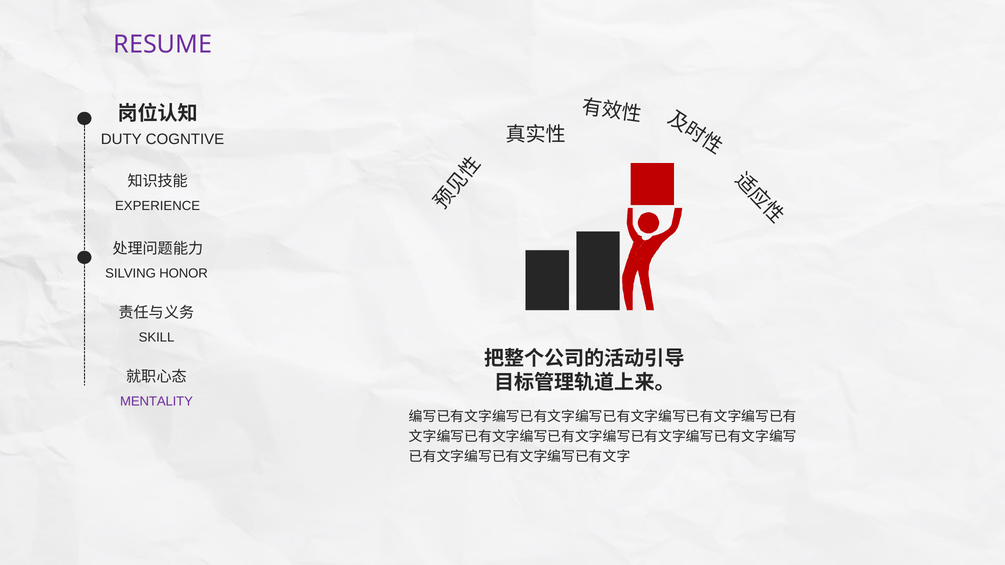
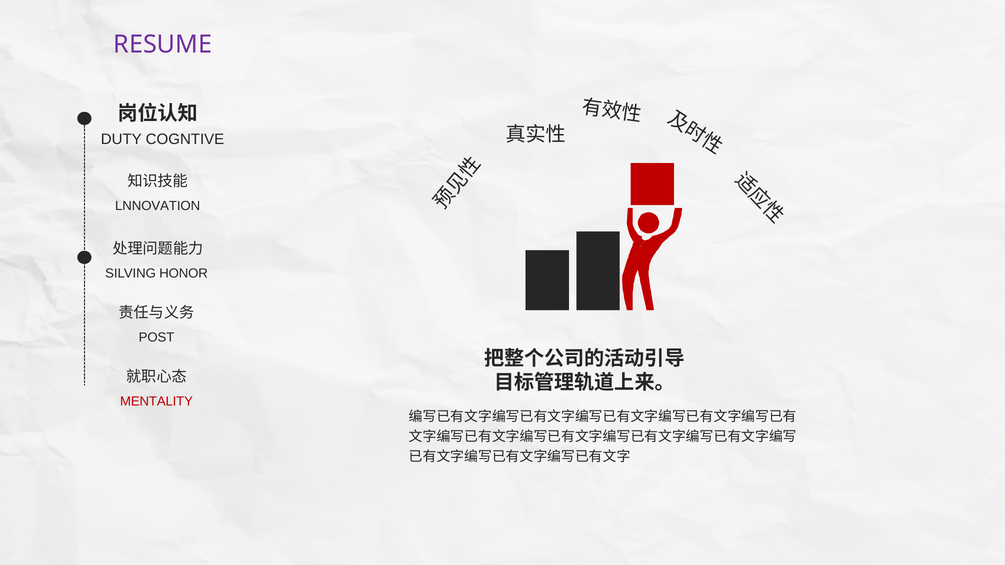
EXPERIENCE: EXPERIENCE -> LNNOVATION (158, 206)
SKILL: SKILL -> POST (157, 338)
MENTALITY colour: purple -> red (157, 402)
